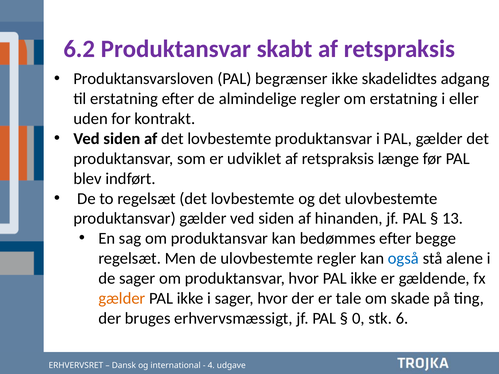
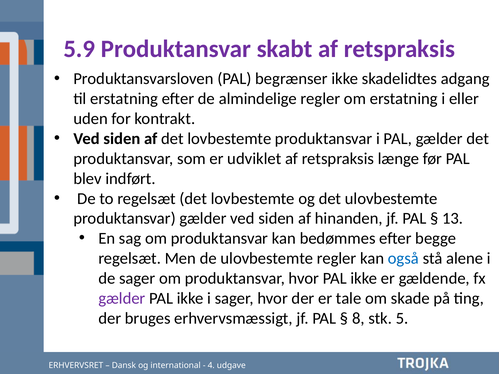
6.2: 6.2 -> 5.9 (79, 49)
gælder colour: orange -> purple (122, 298)
0: 0 -> 8 (358, 318)
6: 6 -> 5 (402, 318)
